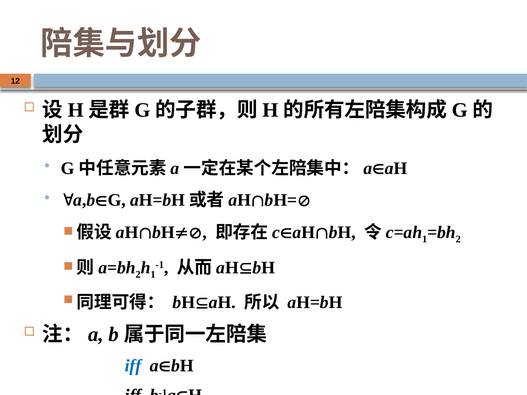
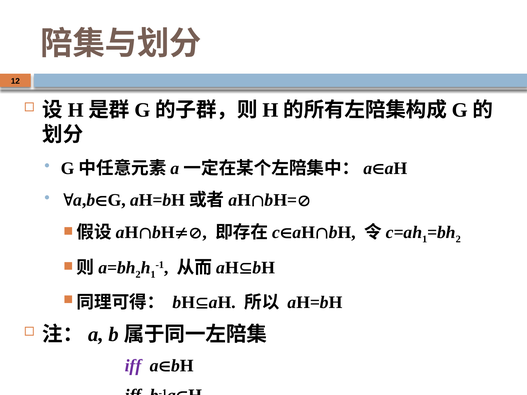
iff colour: blue -> purple (133, 366)
